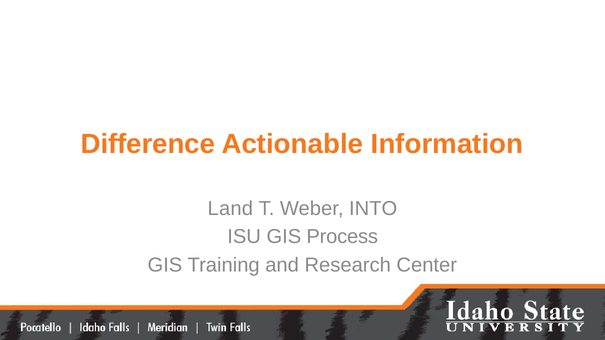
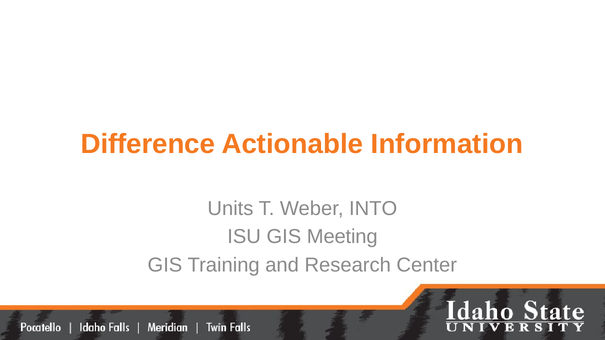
Land: Land -> Units (230, 209)
Process: Process -> Meeting (342, 237)
